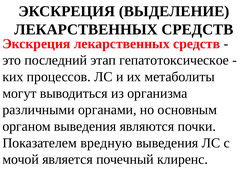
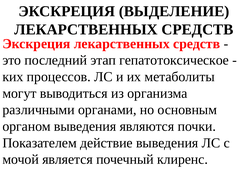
вредную: вредную -> действие (106, 143)
